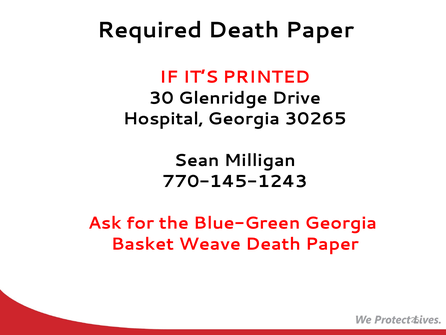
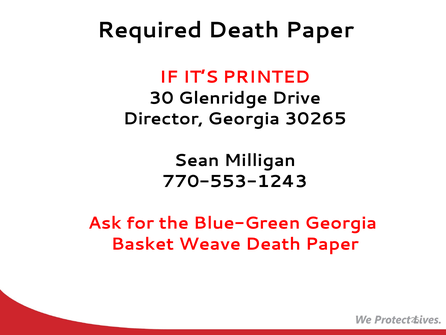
Hospital: Hospital -> Director (163, 119)
770-145-1243: 770-145-1243 -> 770-553-1243 (235, 181)
